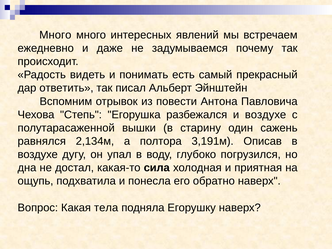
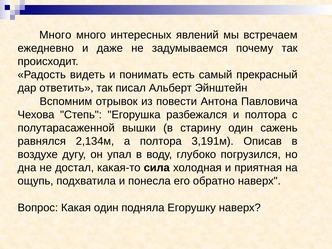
и воздухе: воздухе -> полтора (266, 115)
Какая тела: тела -> один (106, 208)
